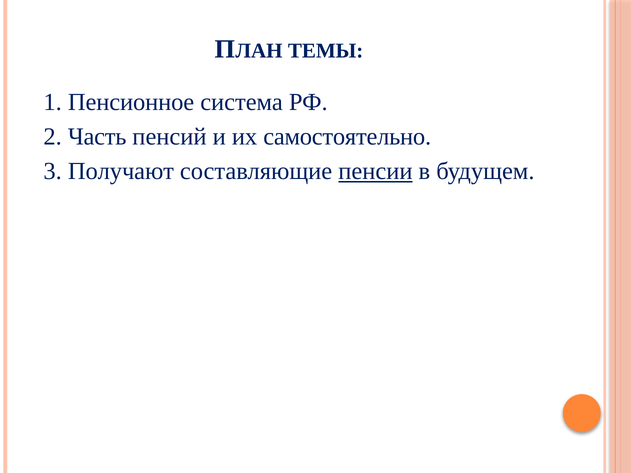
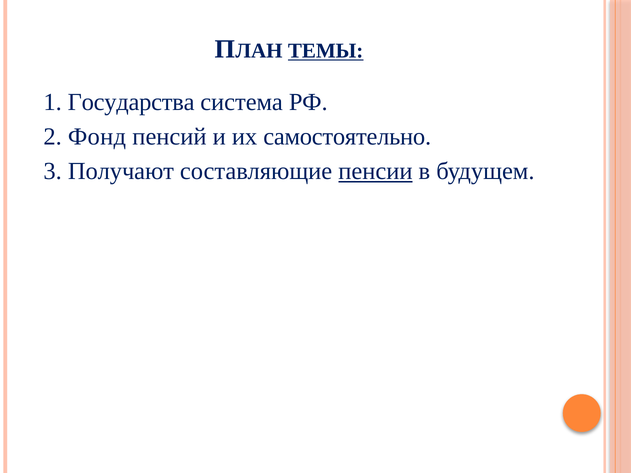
ТЕМЫ underline: none -> present (326, 51)
Пенсионное: Пенсионное -> Государства (131, 102)
Часть: Часть -> Фонд (97, 137)
